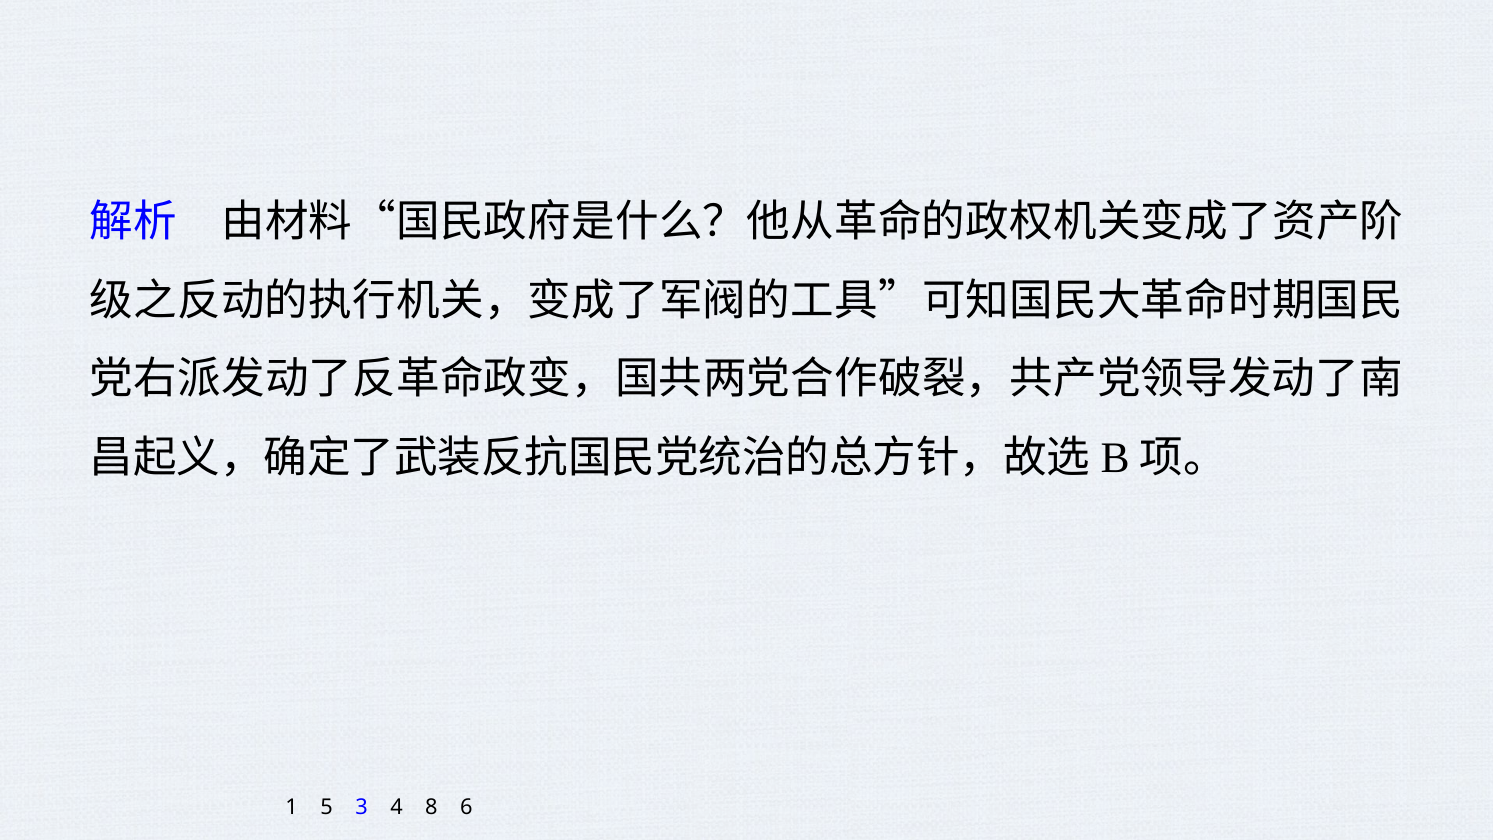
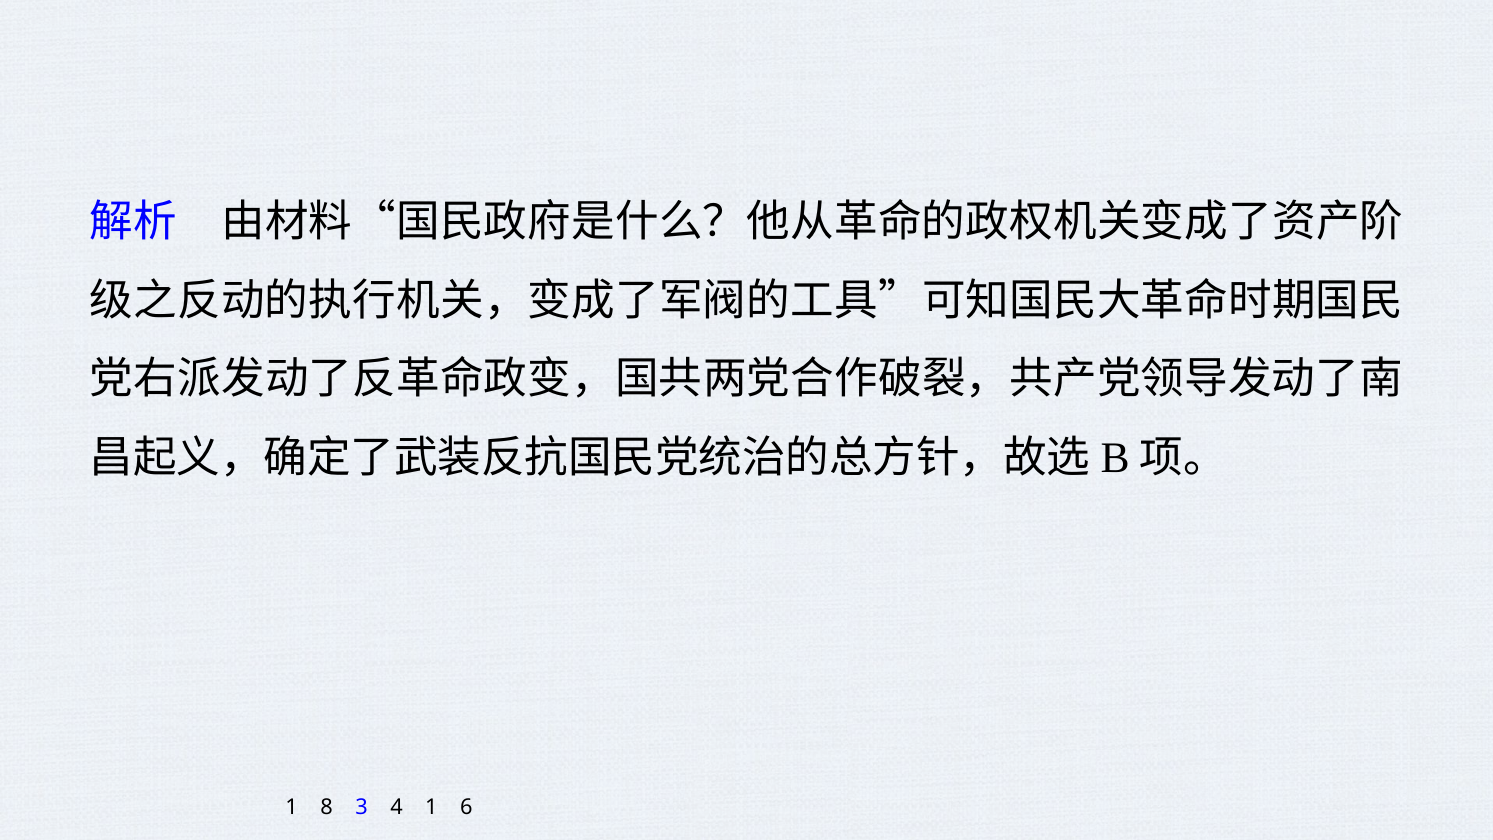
5: 5 -> 8 (327, 807)
4 8: 8 -> 1 (431, 807)
